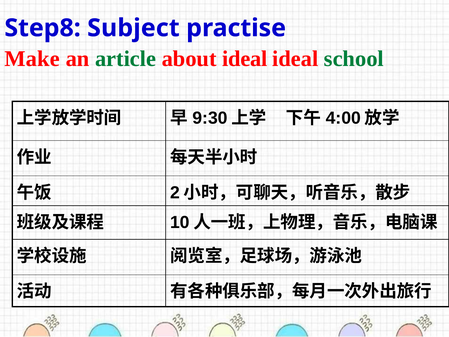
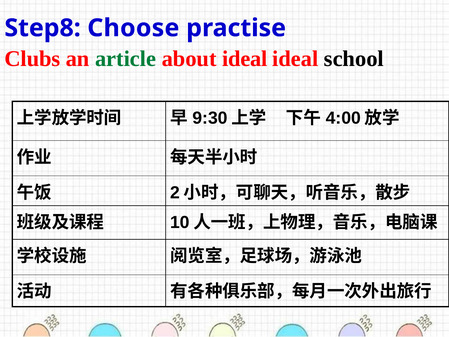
Subject: Subject -> Choose (133, 28)
Make: Make -> Clubs (32, 59)
school colour: green -> black (354, 59)
